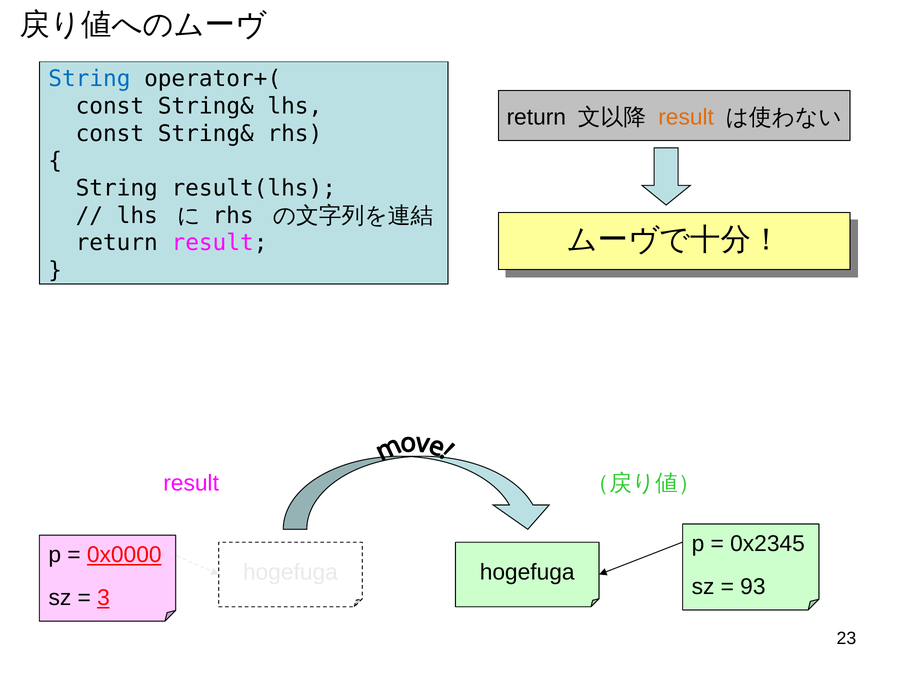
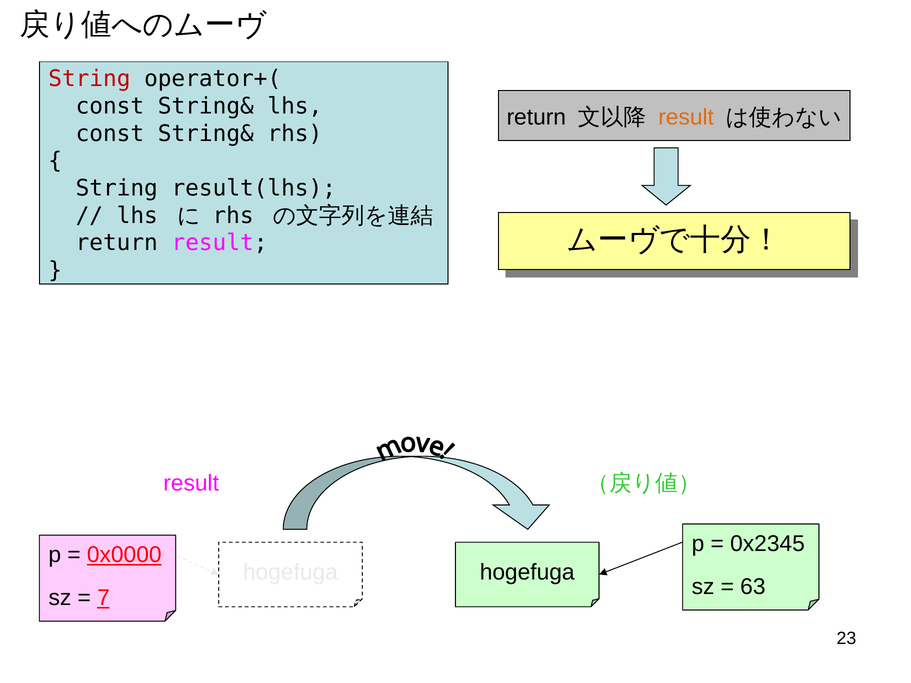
String colour: blue -> red (89, 79)
93: 93 -> 63 (753, 587)
3: 3 -> 7 (103, 598)
